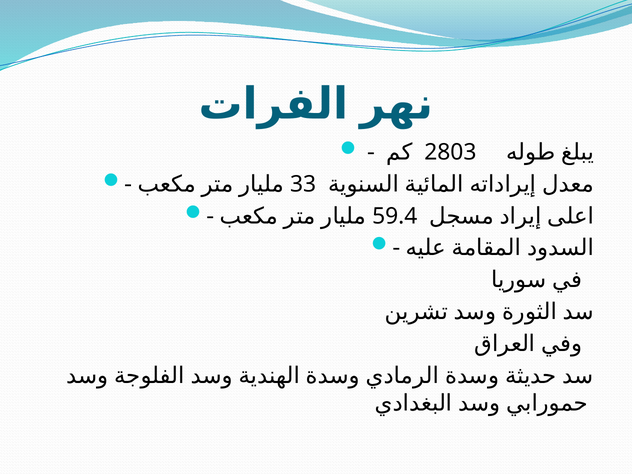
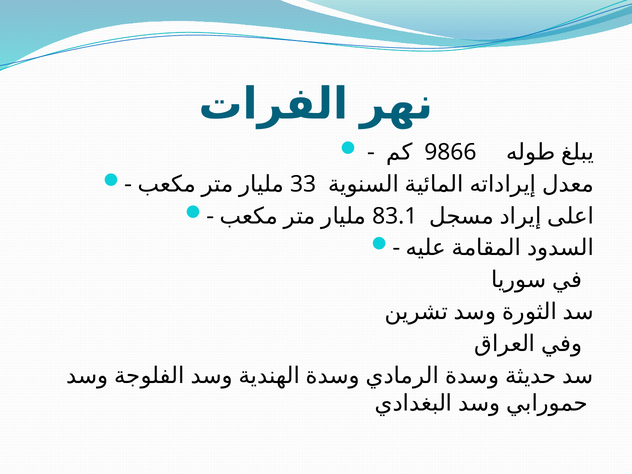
2803: 2803 -> 9866 (450, 152)
59.4: 59.4 -> 83.1 (395, 216)
